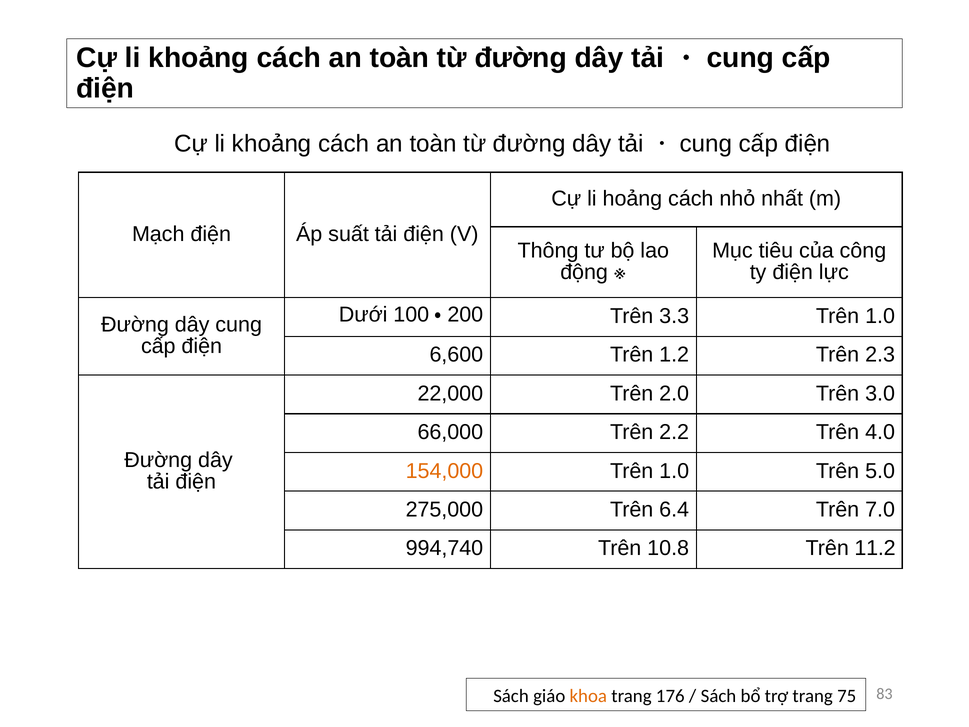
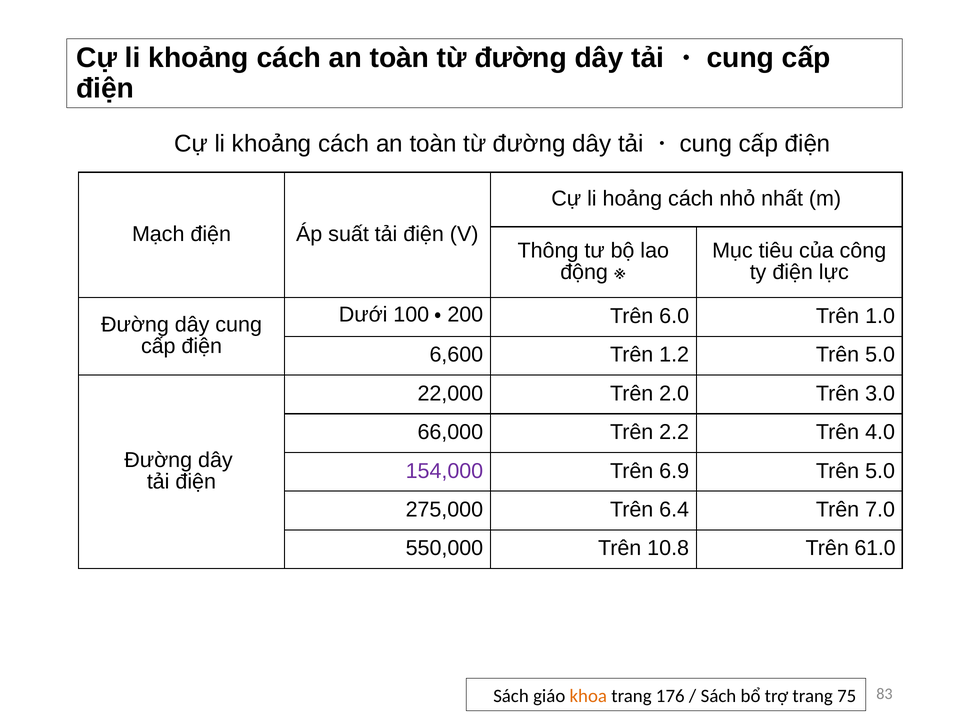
3.3: 3.3 -> 6.0 (674, 316)
1.2 Trên 2.3: 2.3 -> 5.0 (880, 355)
154,000 colour: orange -> purple (444, 471)
1.0: 1.0 -> 6.9 (674, 471)
994,740: 994,740 -> 550,000 (444, 548)
11.2: 11.2 -> 61.0 (875, 548)
